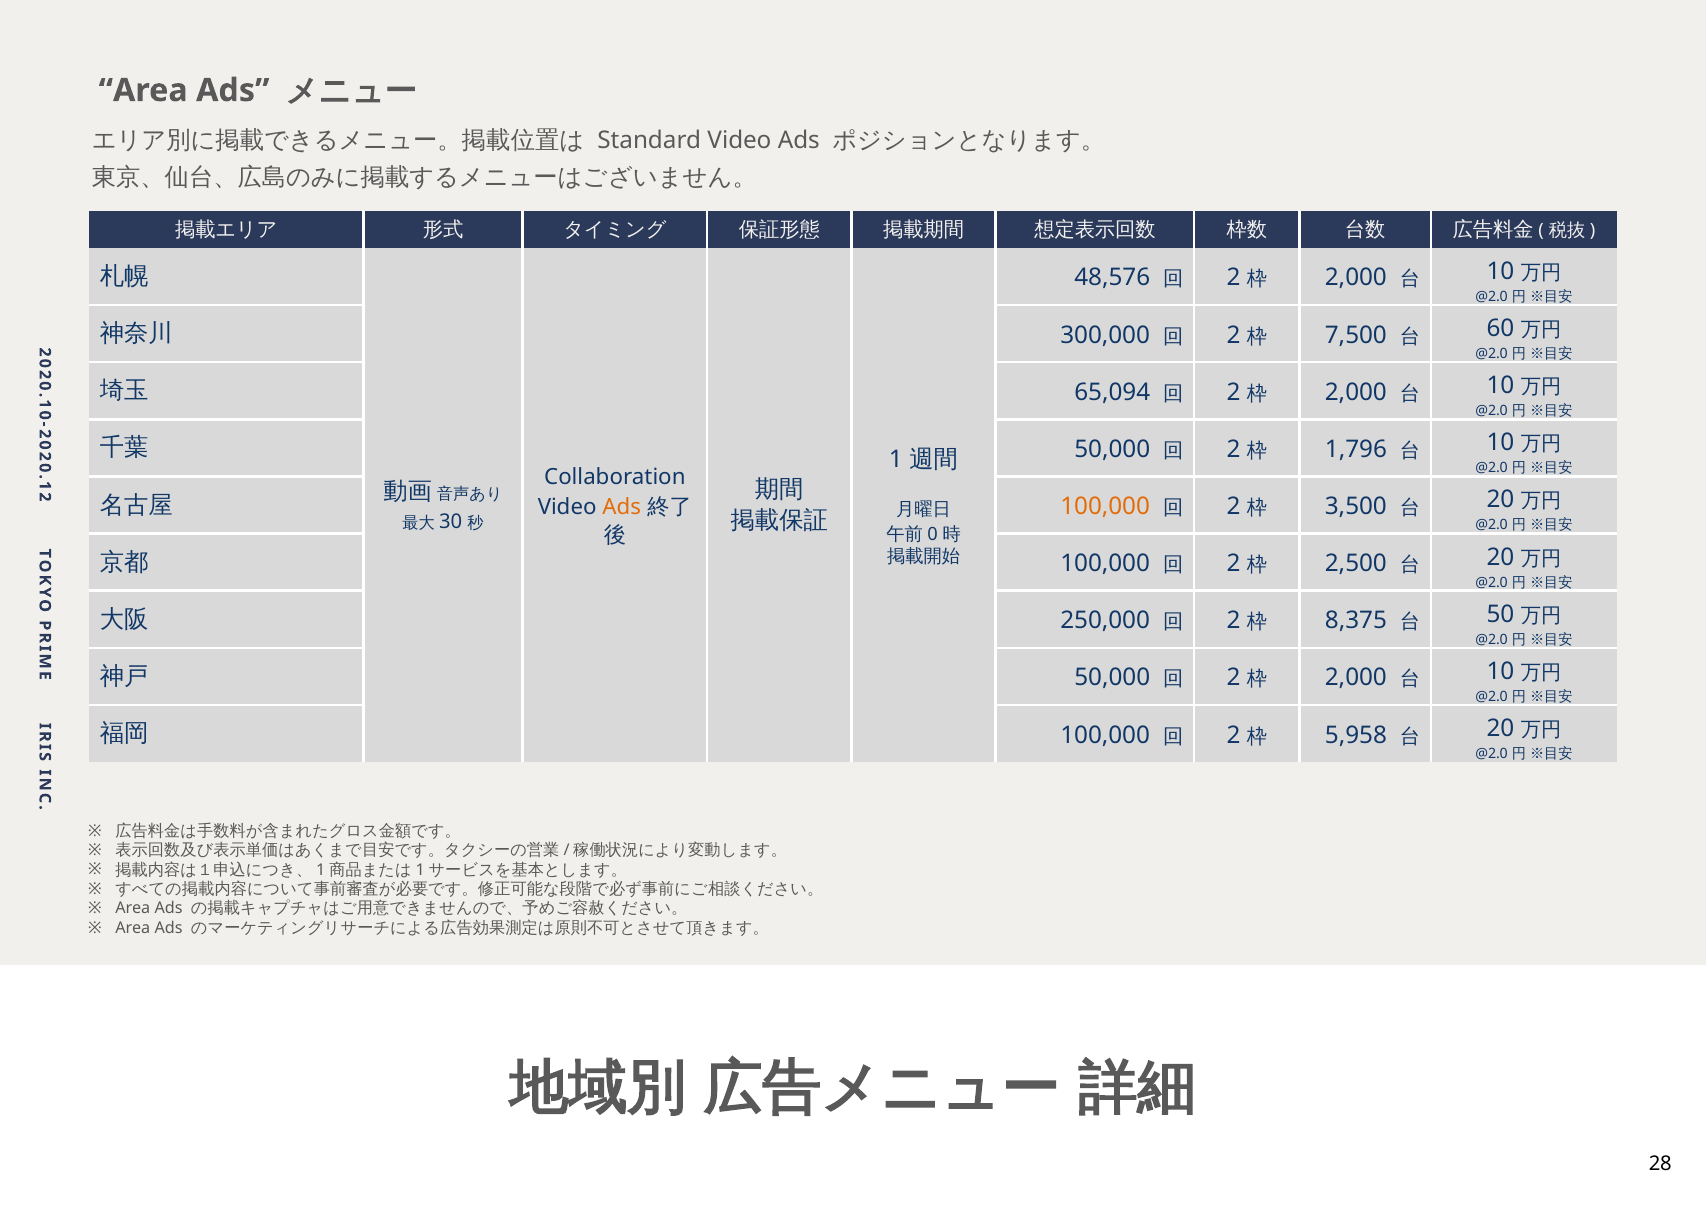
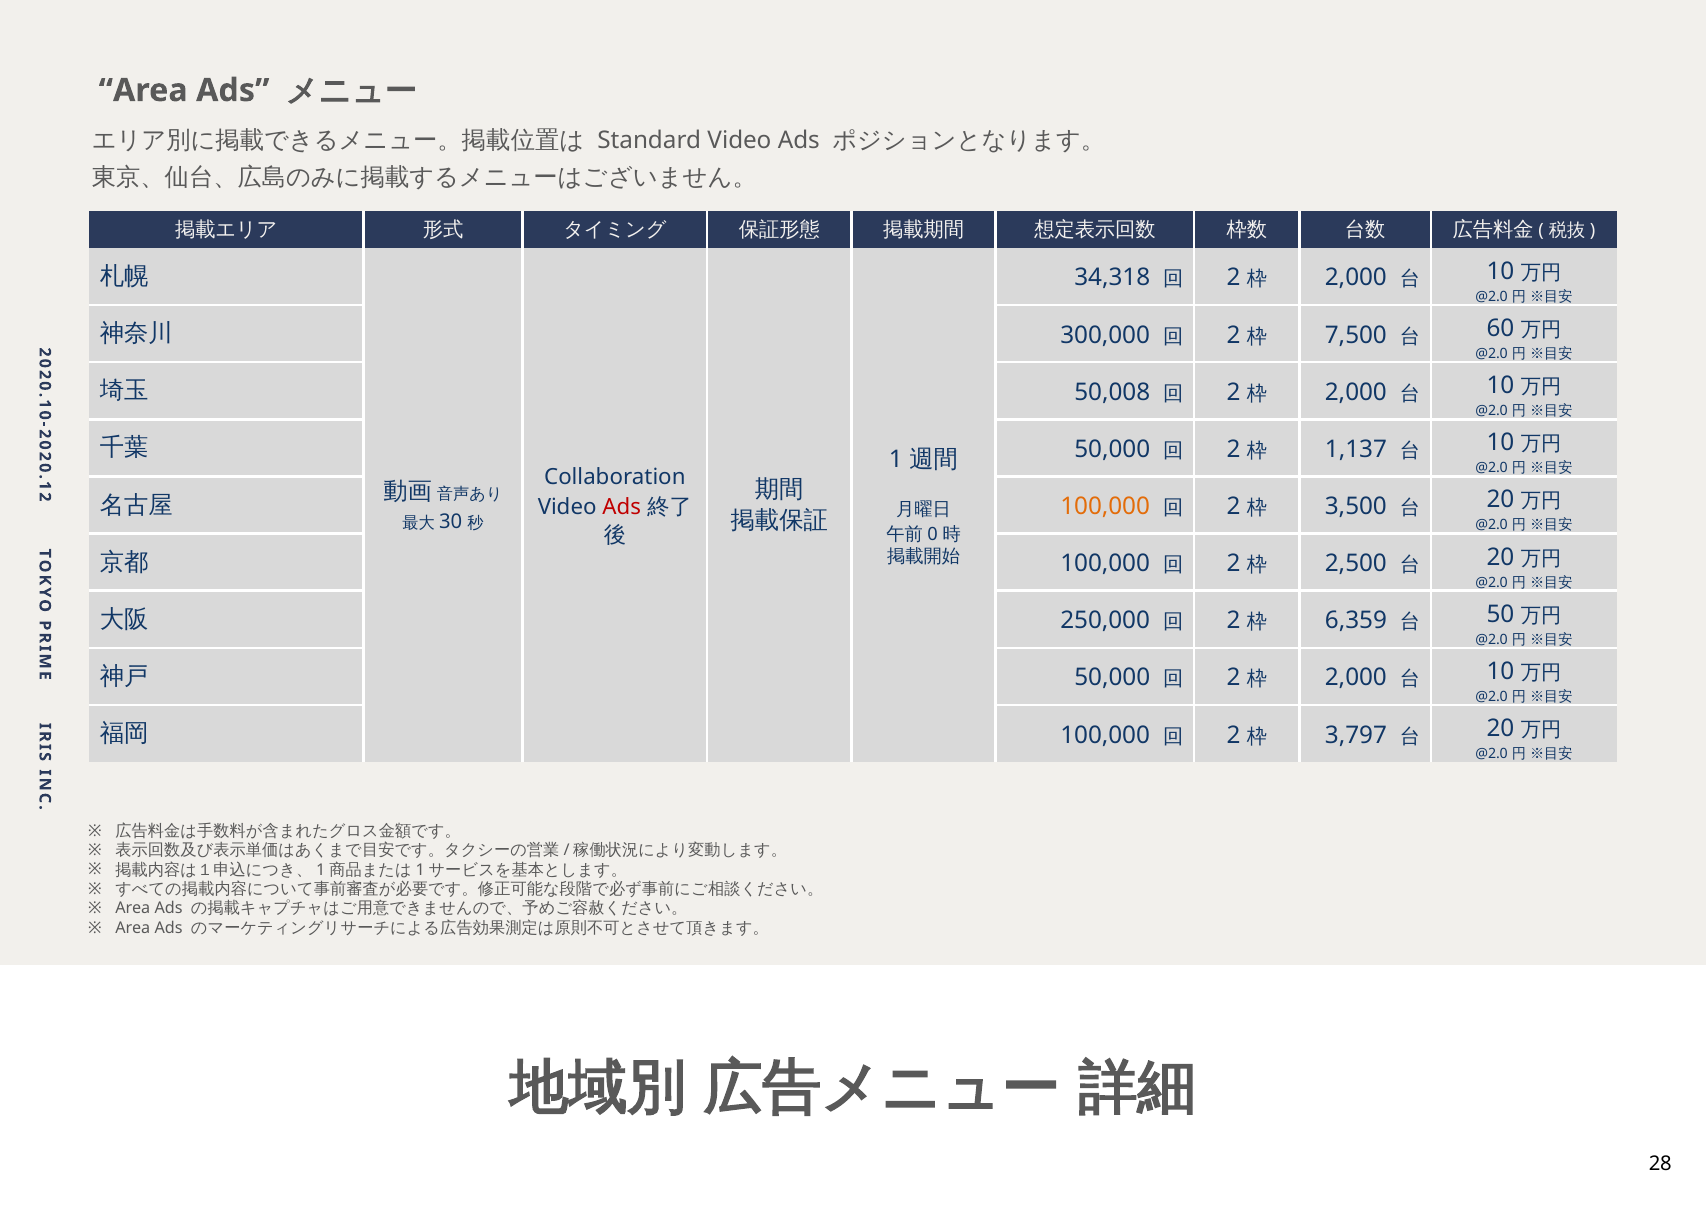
48,576: 48,576 -> 34,318 (1112, 278)
65,094: 65,094 -> 50,008 (1112, 392)
1,796: 1,796 -> 1,137 (1356, 449)
Ads colour: orange -> red (622, 508)
8,375: 8,375 -> 6,359 (1356, 621)
5,958: 5,958 -> 3,797 (1356, 735)
